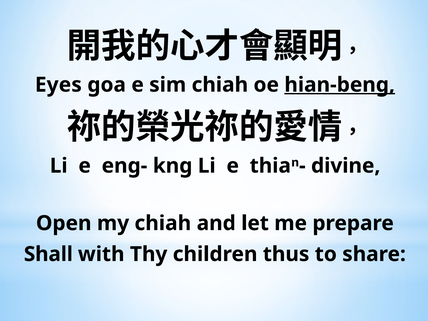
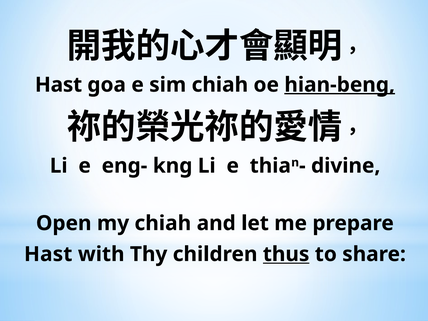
Eyes: Eyes -> Hast (59, 85)
Shall: Shall -> Hast (48, 254)
thus underline: none -> present (286, 254)
